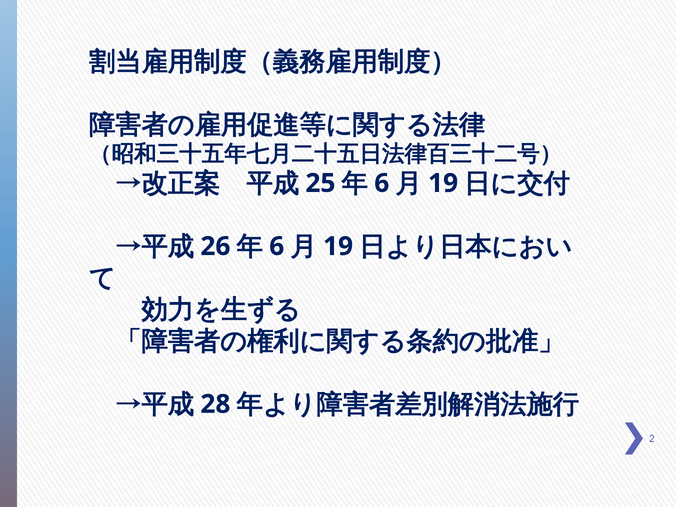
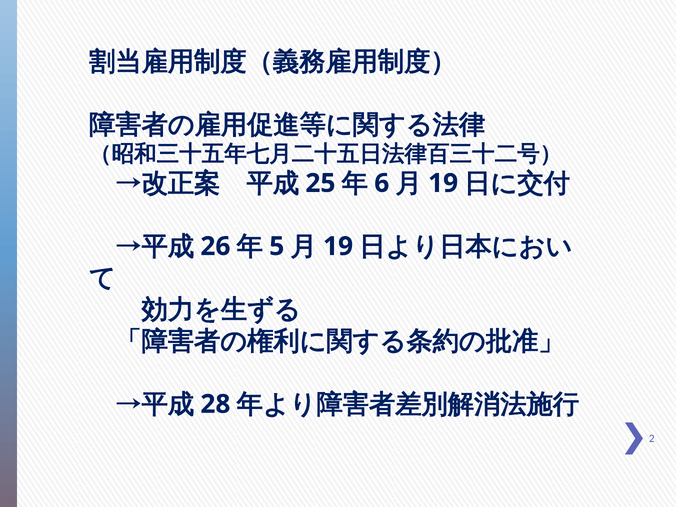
6: 6 -> 5 (277, 246)
